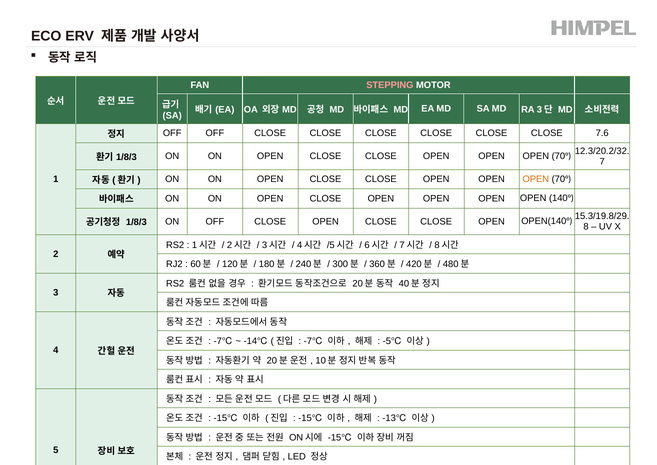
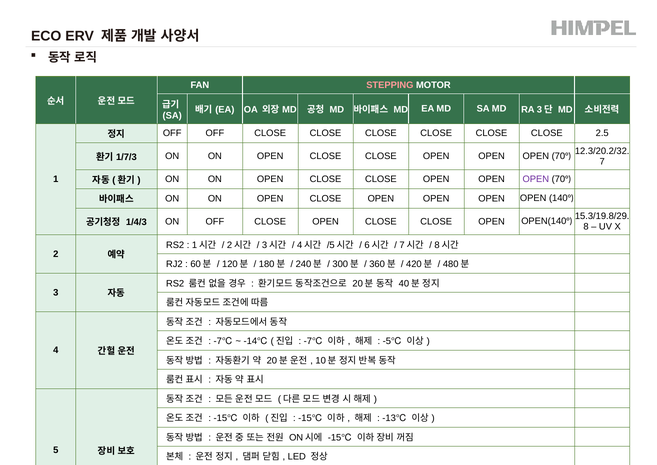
7.6: 7.6 -> 2.5 (602, 133)
1/8/3: 1/8/3 -> 1/7/3 (126, 157)
OPEN colour: orange -> purple (536, 179)
1/8/3: 1/8/3 -> 1/4/3 (136, 222)
